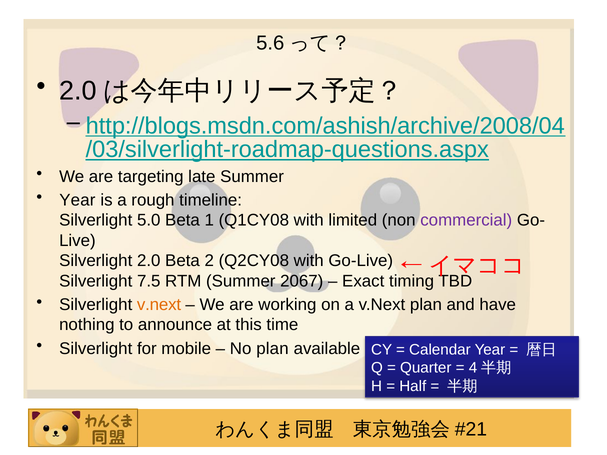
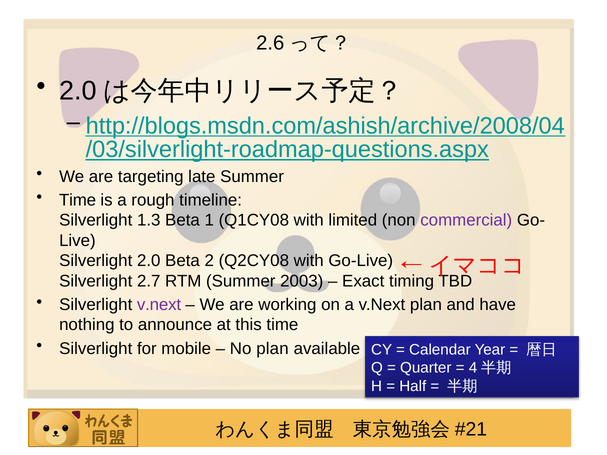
5.6: 5.6 -> 2.6 (270, 43)
Year: Year -> Time (78, 200)
5.0: 5.0 -> 1.3 (149, 221)
7.5: 7.5 -> 2.7 (149, 281)
2067: 2067 -> 2003 (302, 281)
v.next colour: orange -> purple (159, 305)
